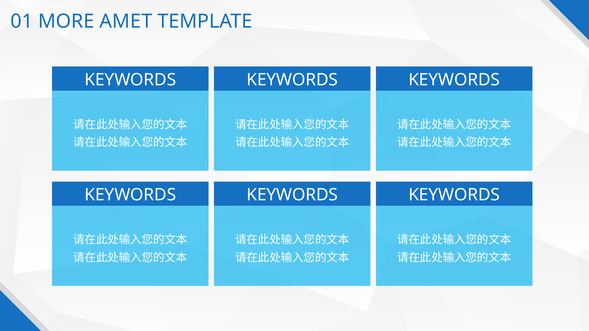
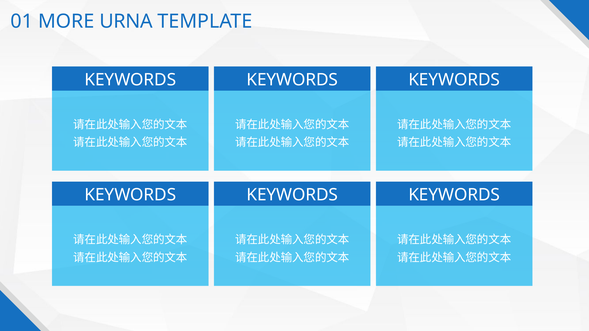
AMET: AMET -> URNA (126, 21)
